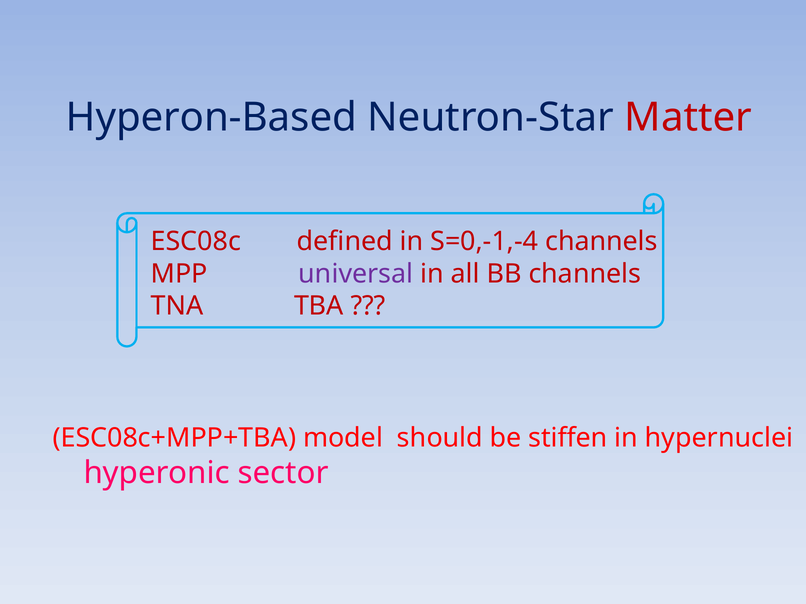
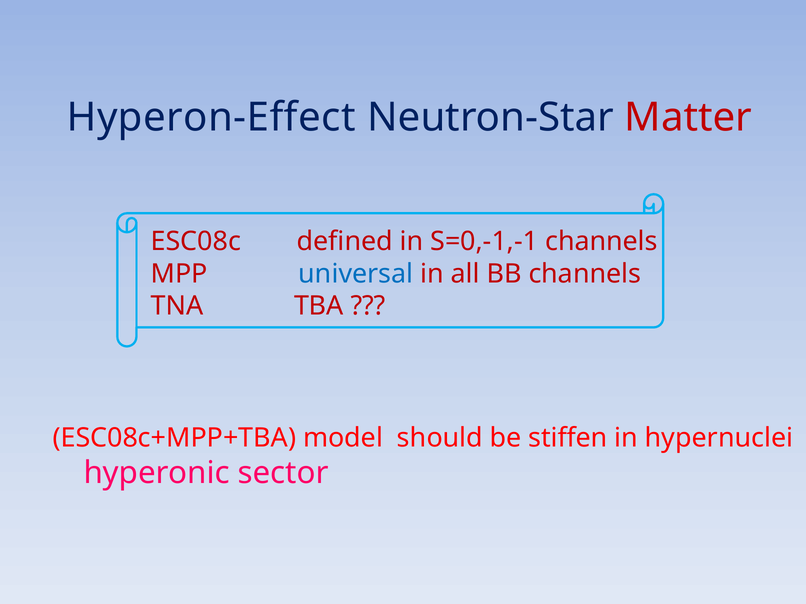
Hyperon-Based: Hyperon-Based -> Hyperon-Effect (211, 117)
S=0,-1,-4: S=0,-1,-4 -> S=0,-1,-1 (484, 242)
universal colour: purple -> blue (356, 274)
